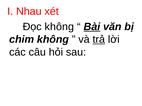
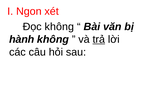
Nhau: Nhau -> Ngon (29, 11)
Bài underline: present -> none (92, 27)
chim: chim -> hành (22, 40)
